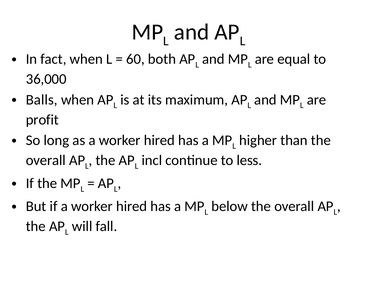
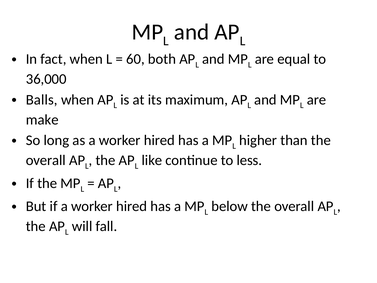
profit: profit -> make (42, 120)
incl: incl -> like (152, 160)
